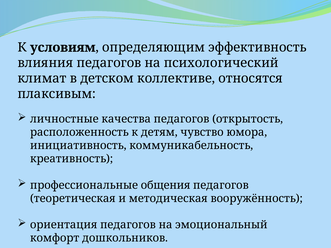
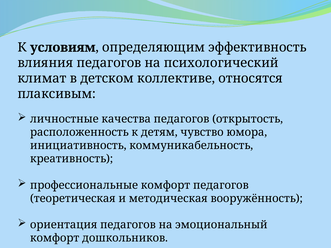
профессиональные общения: общения -> комфорт (166, 185)
